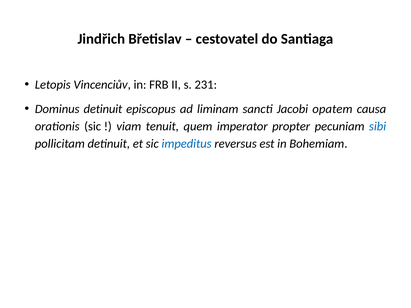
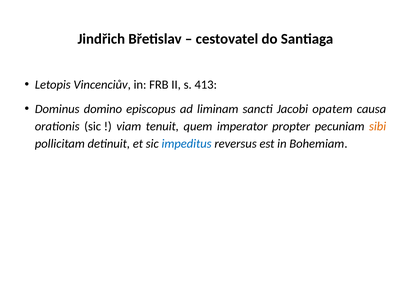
231: 231 -> 413 (206, 85)
Dominus detinuit: detinuit -> domino (103, 109)
sibi colour: blue -> orange (378, 126)
